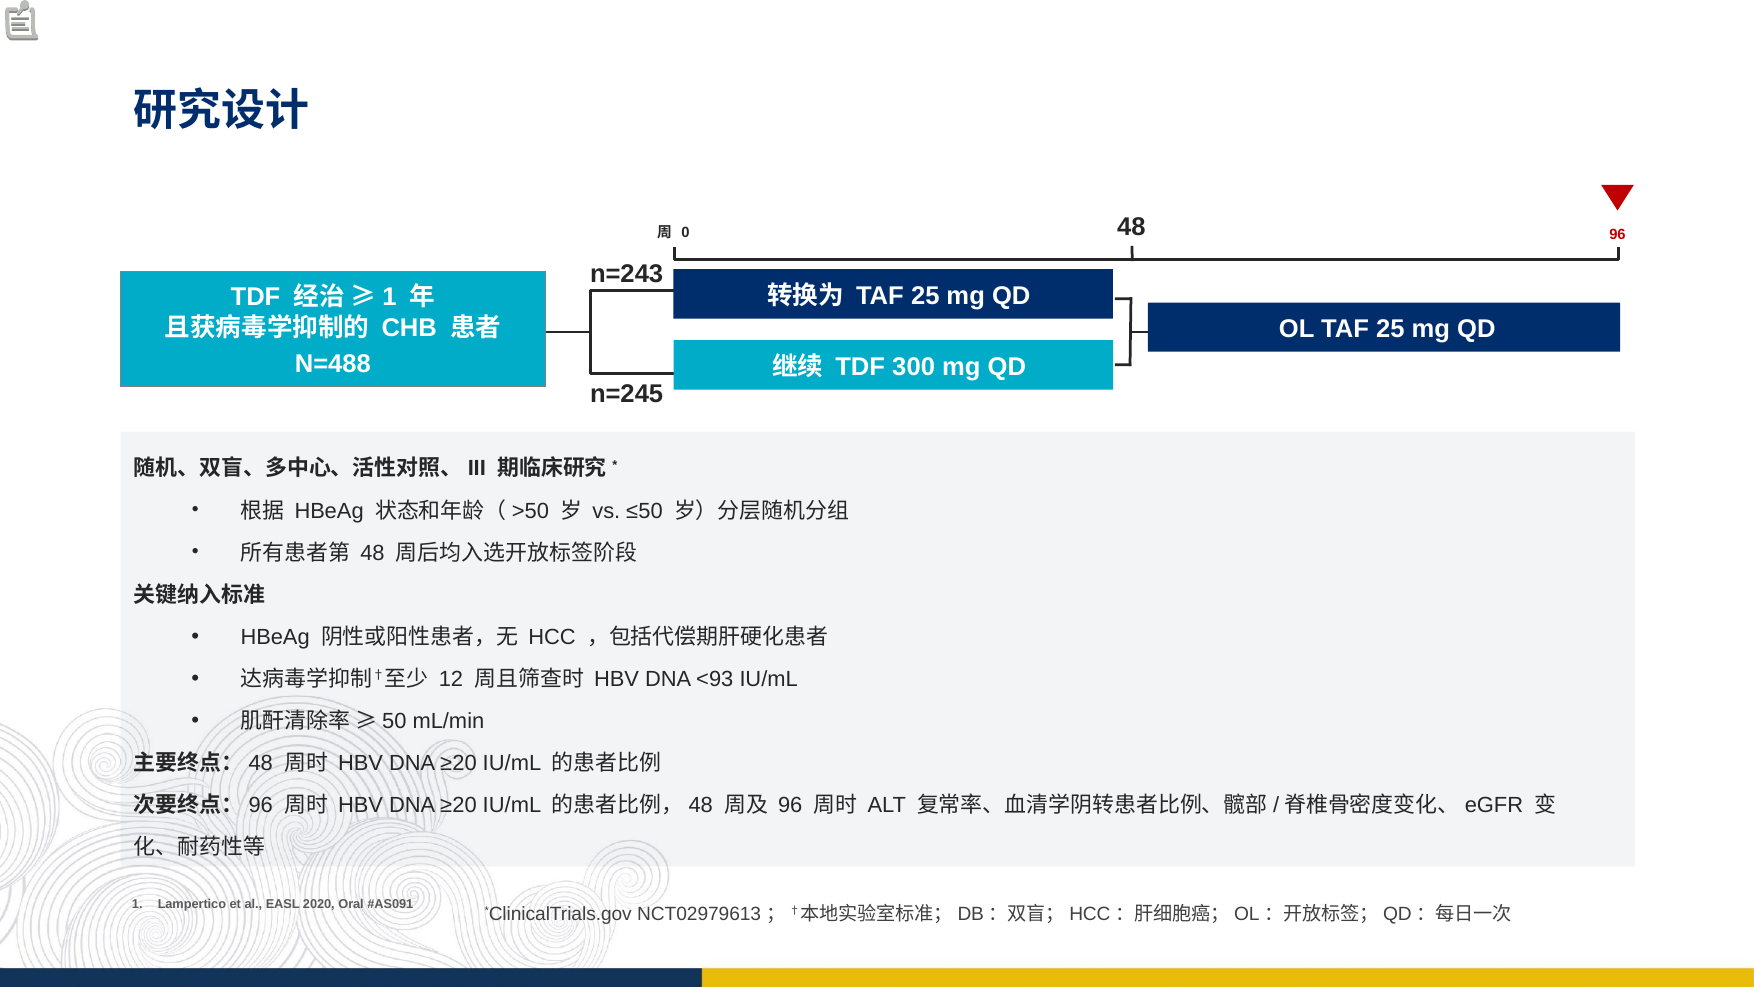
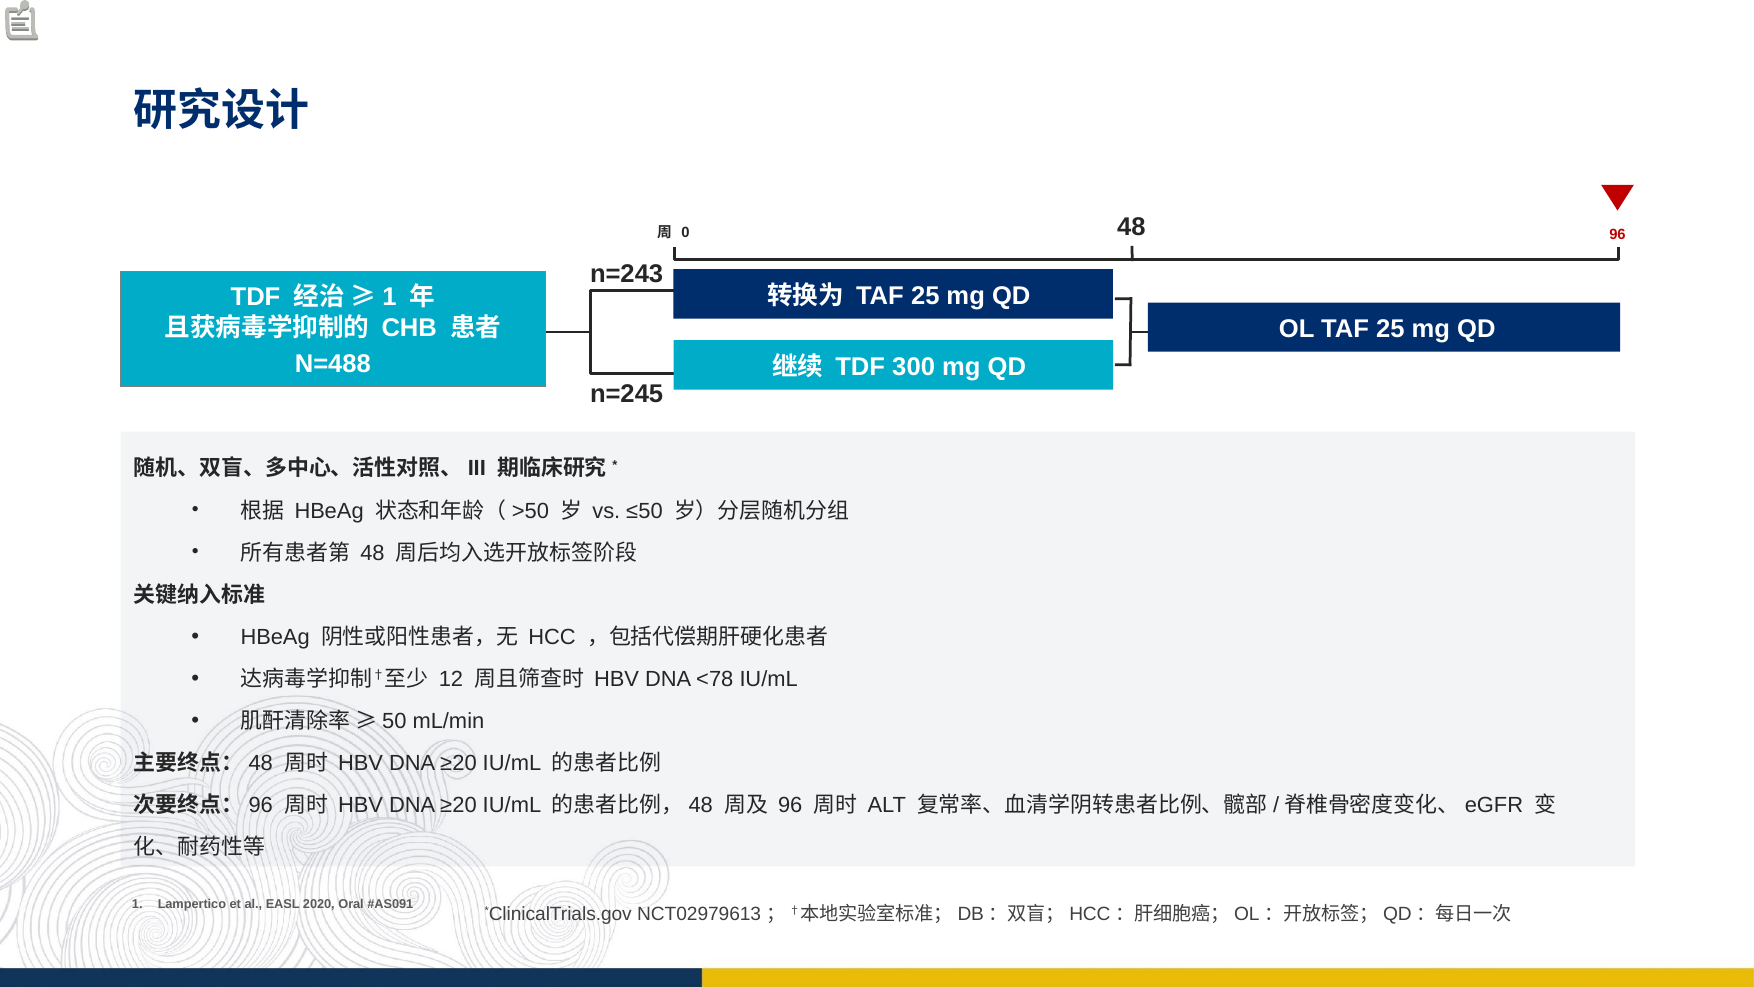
<93: <93 -> <78 (715, 679)
